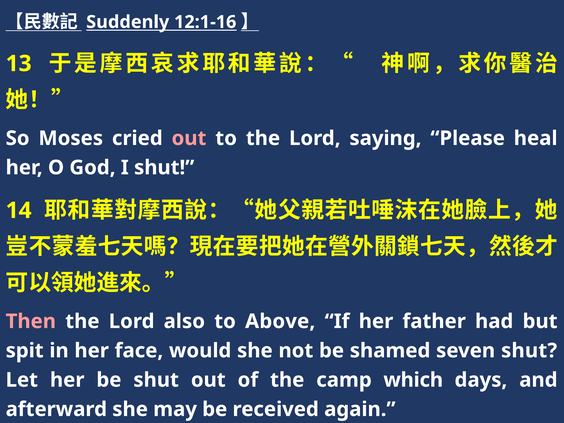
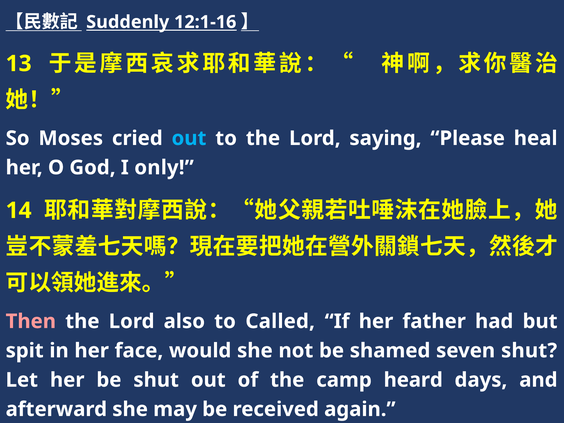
out colour: pink -> light blue (189, 138)
I shut: shut -> only (164, 168)
Above: Above -> Called (280, 321)
which: which -> heard (413, 380)
